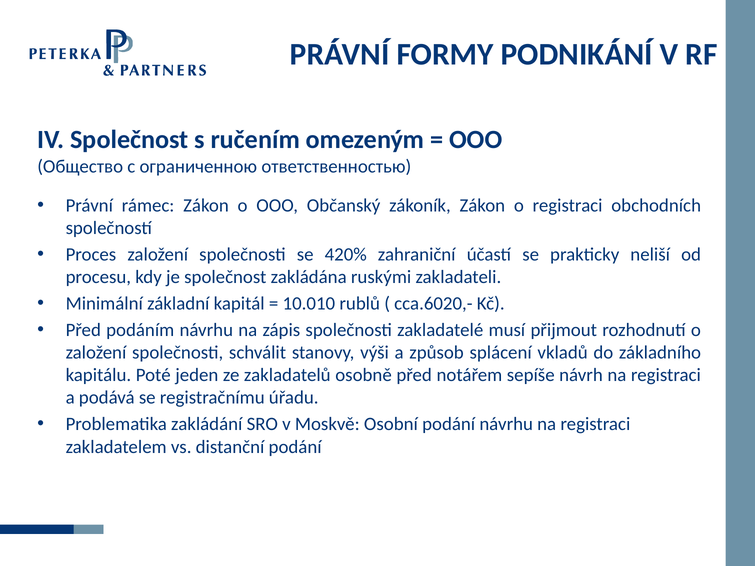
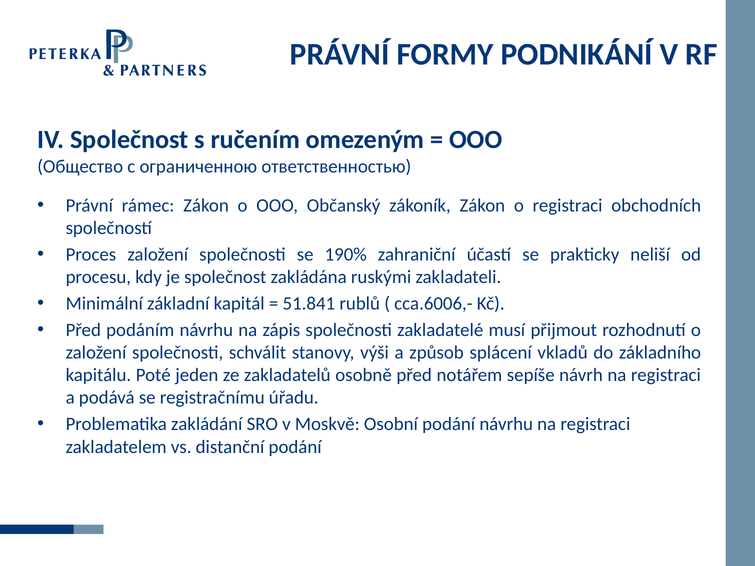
420%: 420% -> 190% (346, 254)
10.010: 10.010 -> 51.841 (309, 304)
cca.6020,-: cca.6020,- -> cca.6006,- (433, 304)
